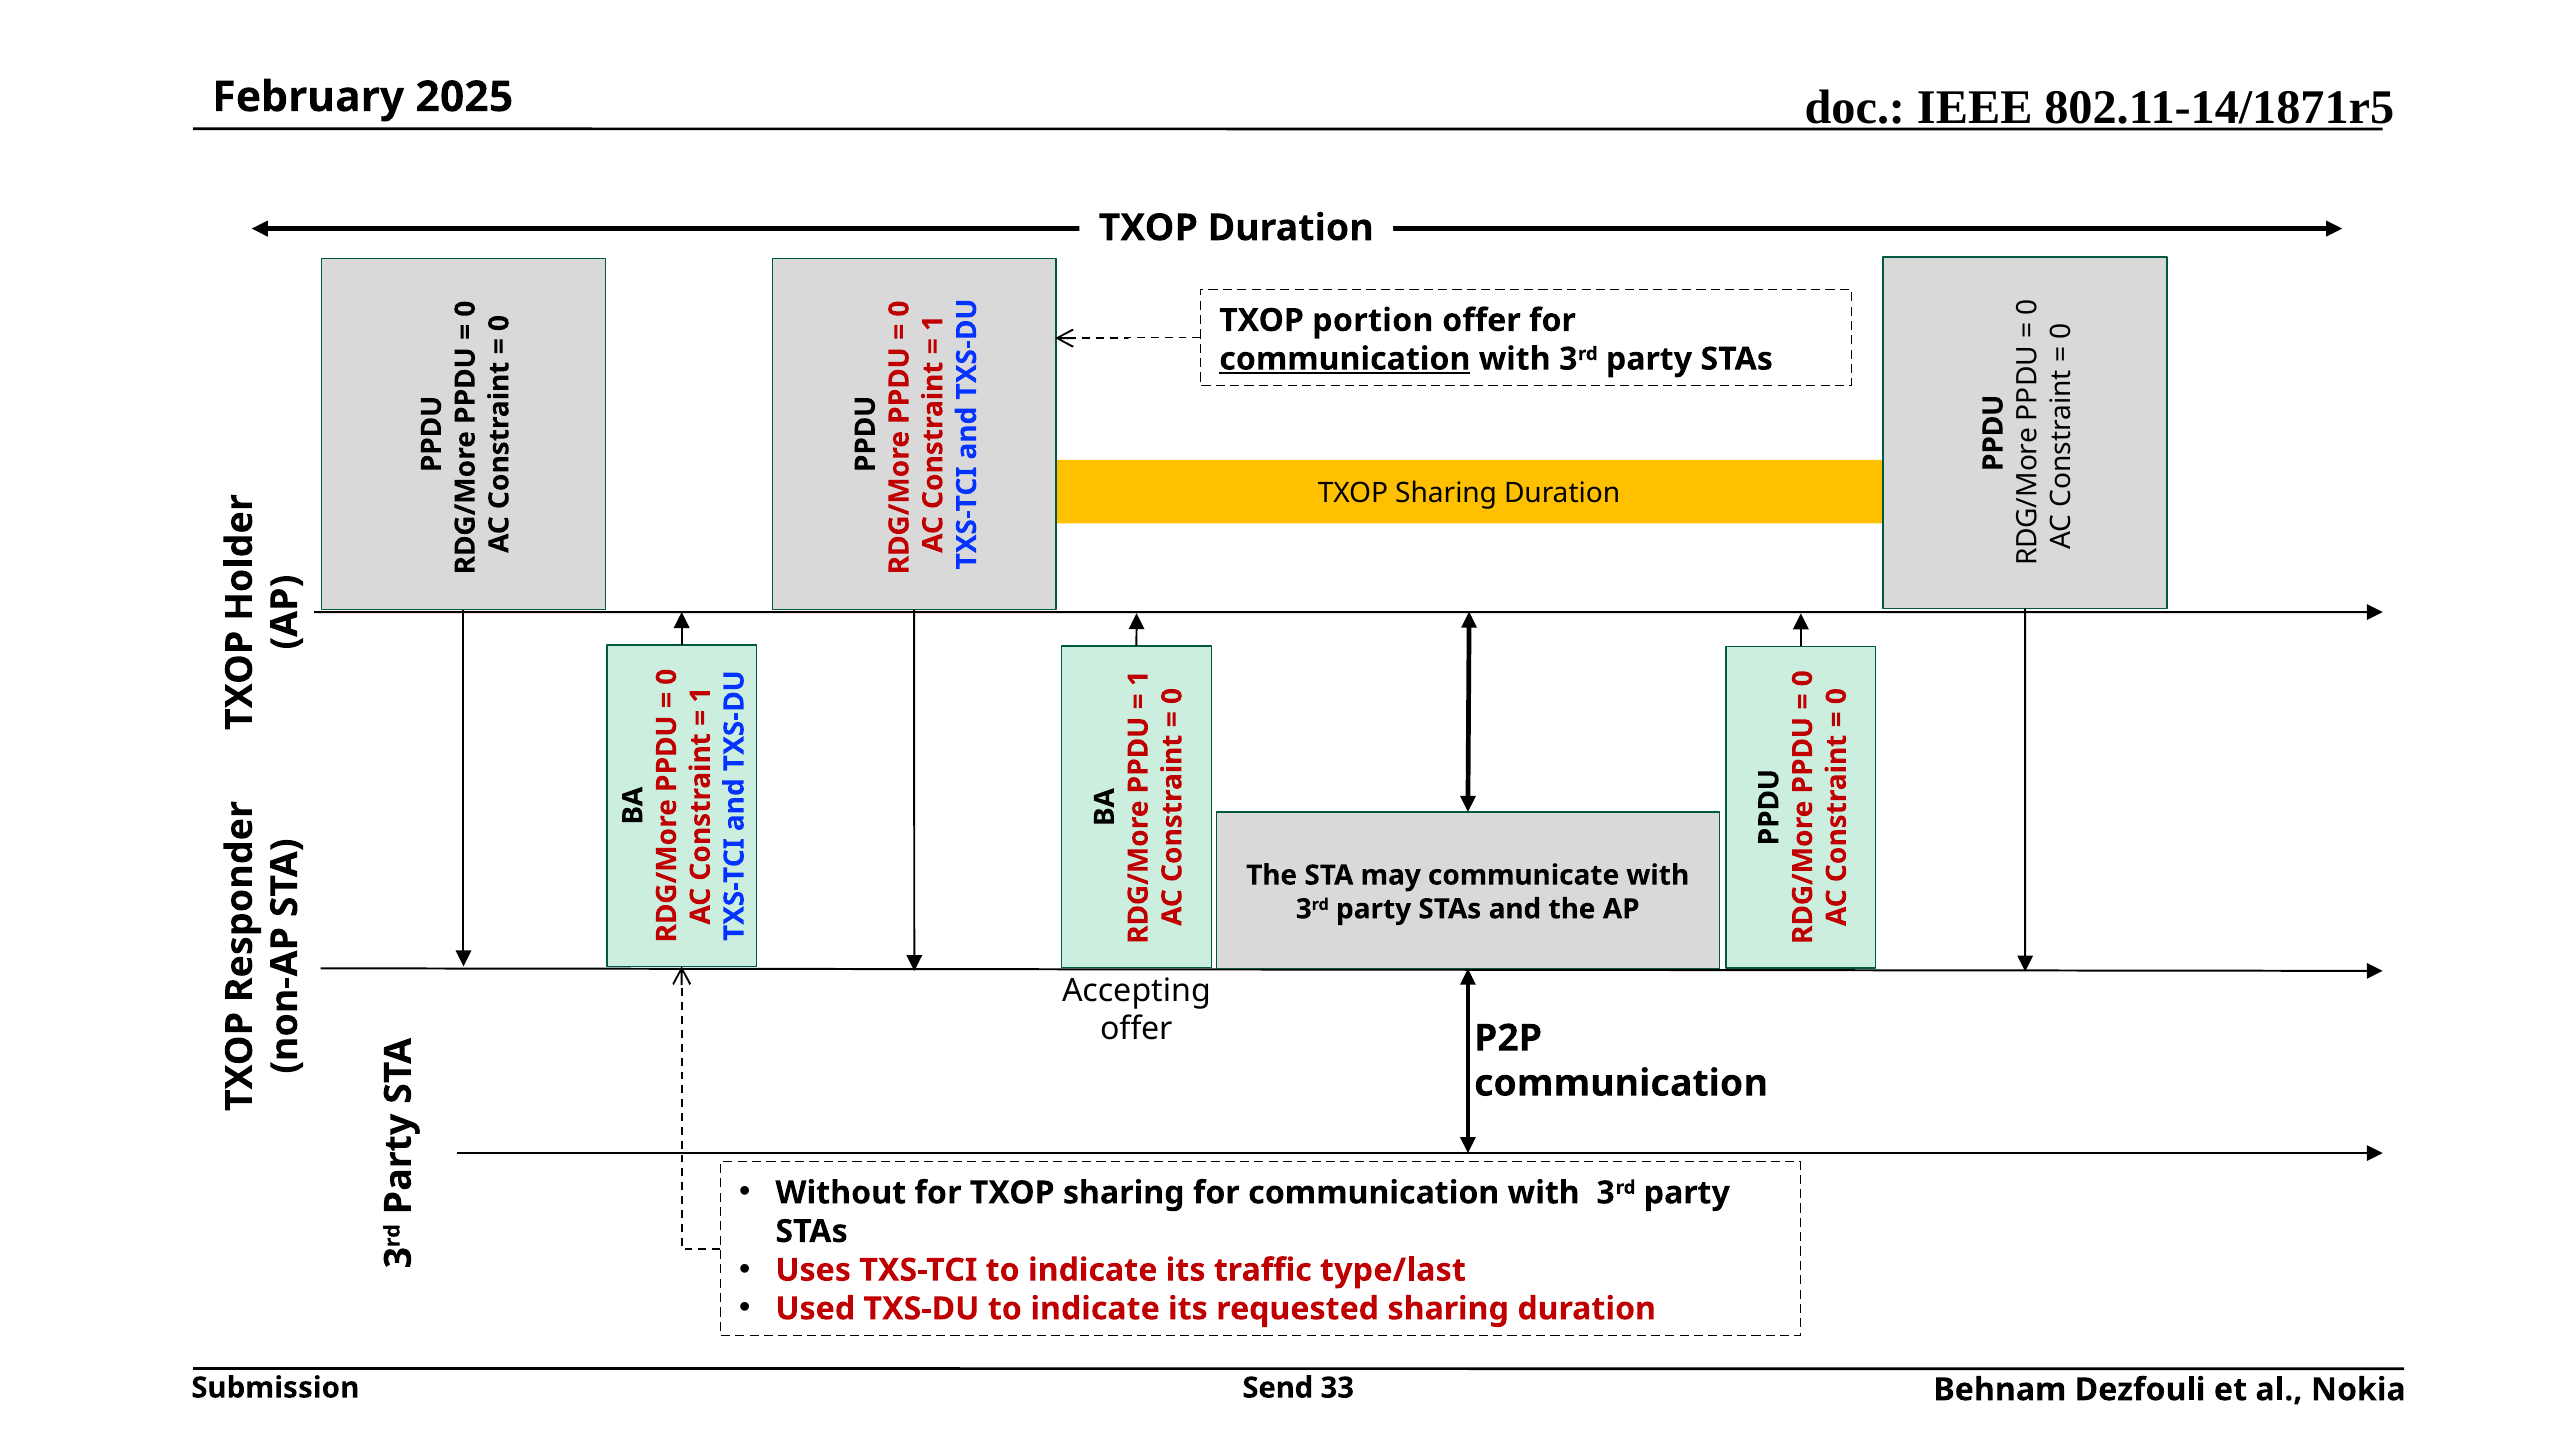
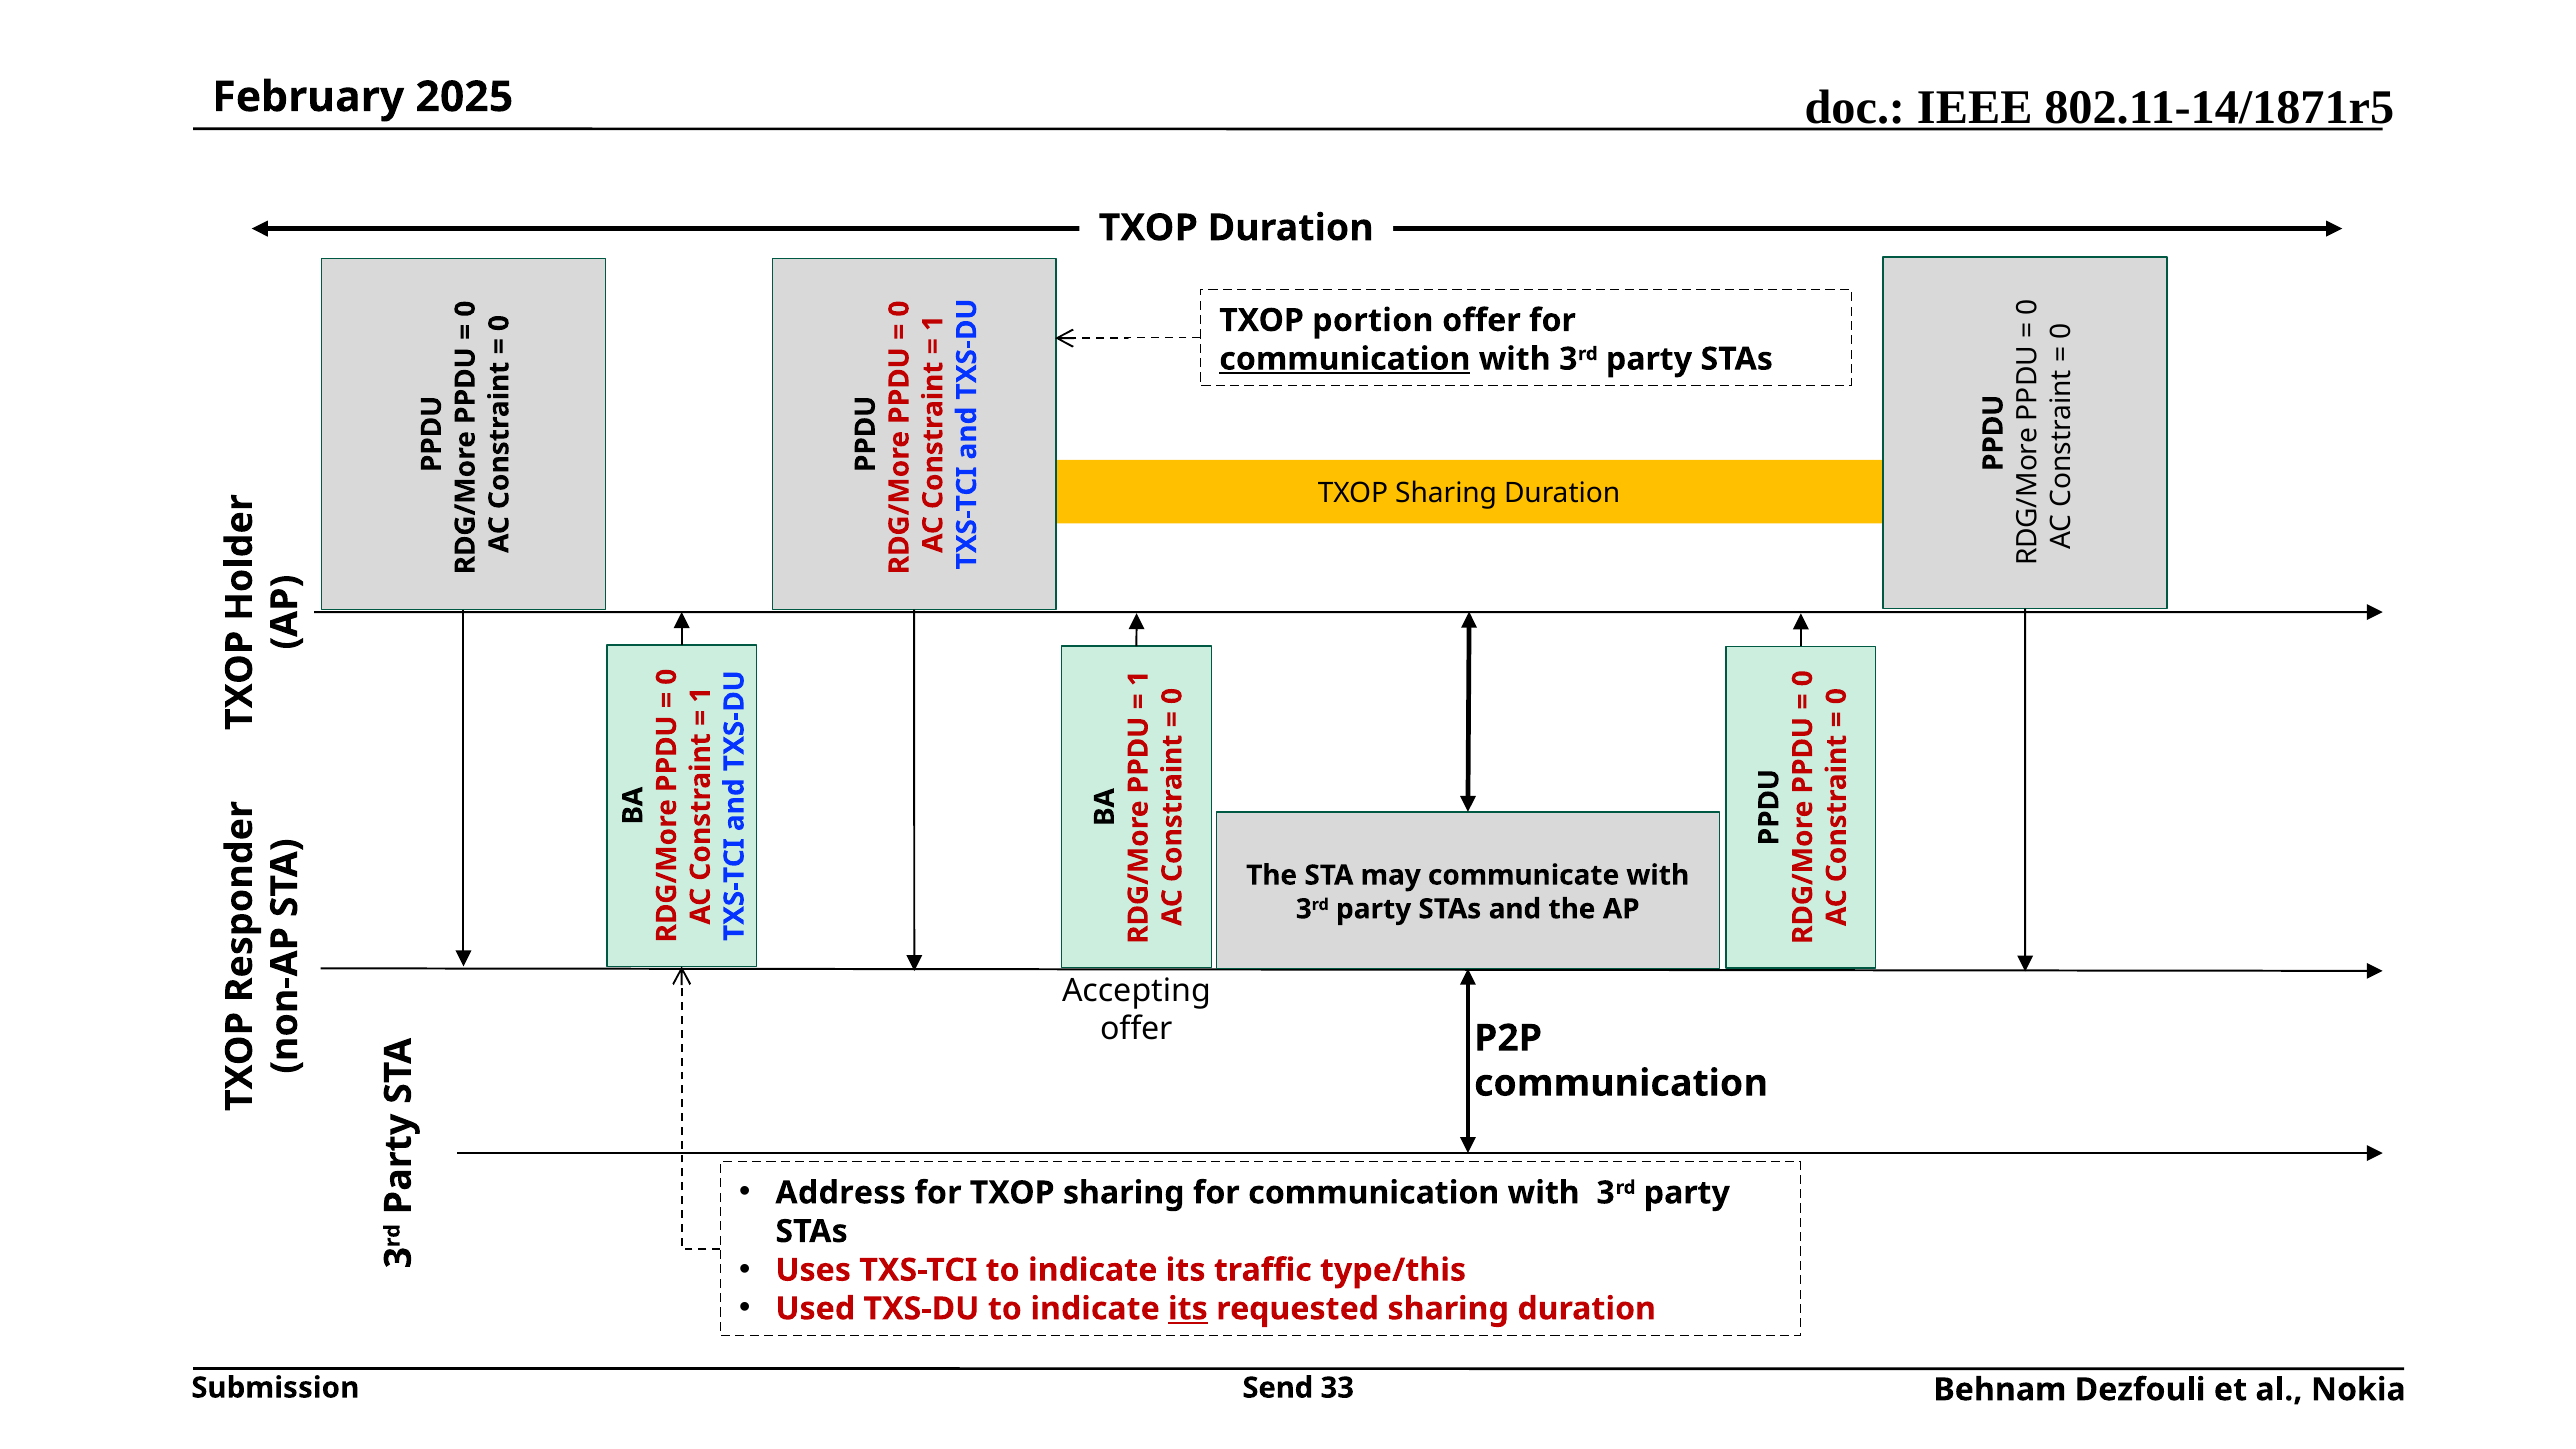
Without: Without -> Address (841, 1193)
type/last: type/last -> type/this (1393, 1270)
its underline: none -> present (1188, 1309)
